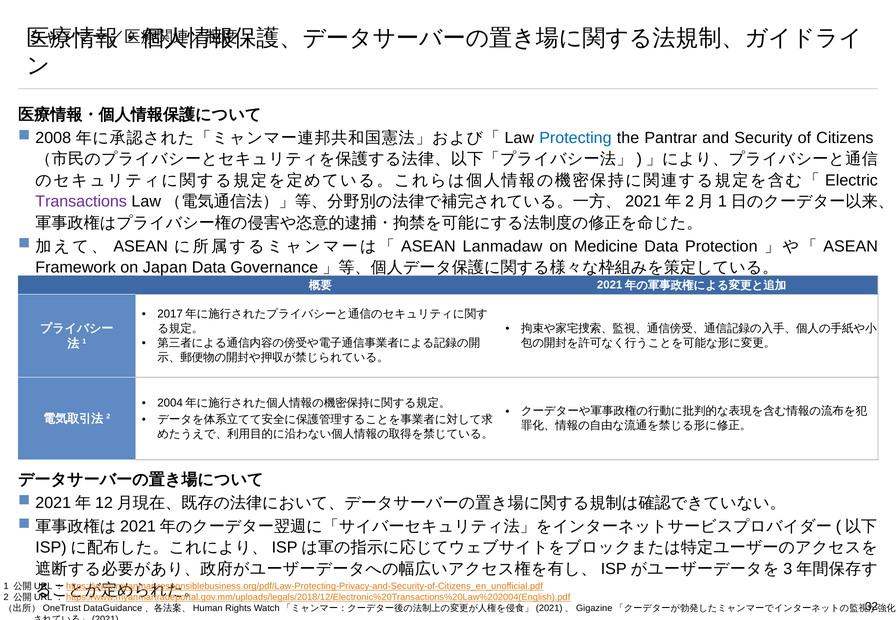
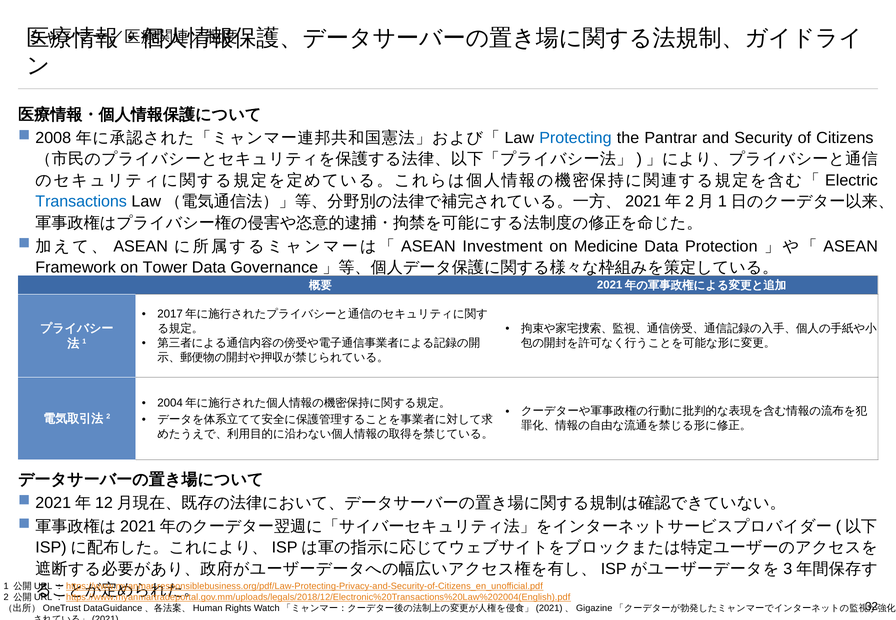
Transactions colour: purple -> blue (81, 202)
Lanmadaw: Lanmadaw -> Investment (502, 246)
Japan: Japan -> Tower (165, 268)
